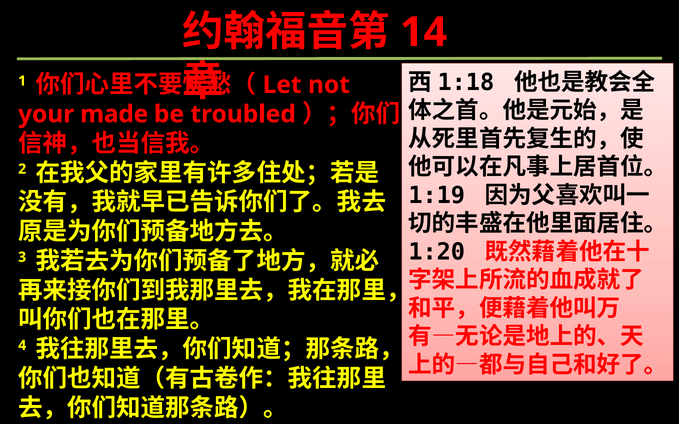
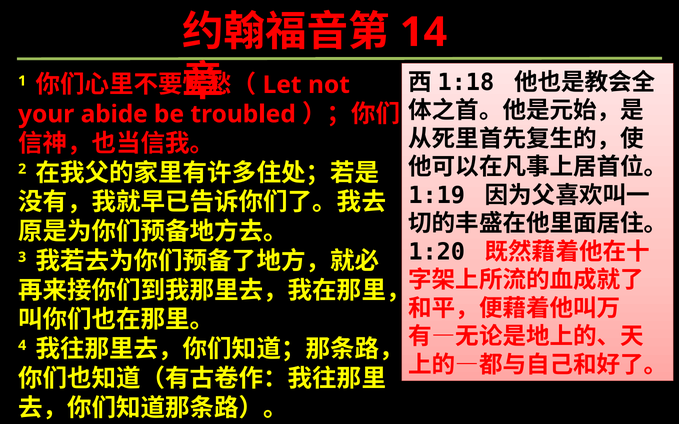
made: made -> abide (114, 114)
